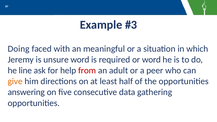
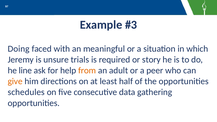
unsure word: word -> trials (80, 60)
or word: word -> story (151, 60)
from colour: red -> orange (87, 71)
answering: answering -> schedules (26, 92)
